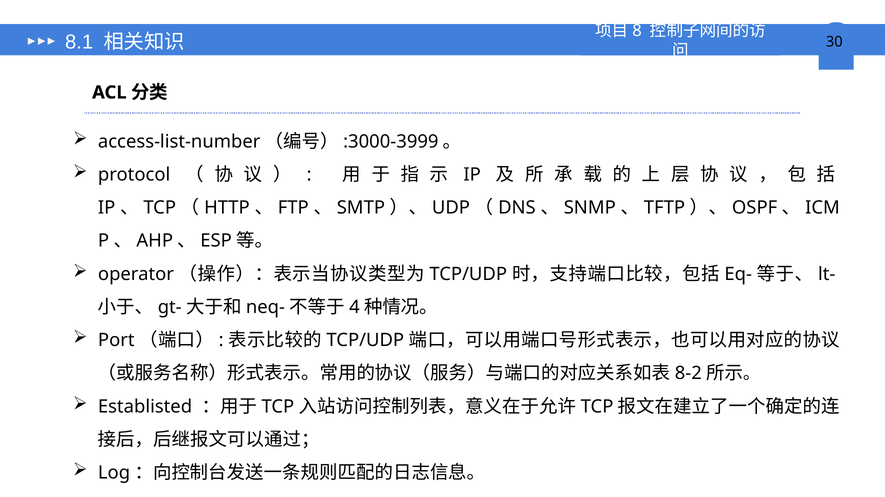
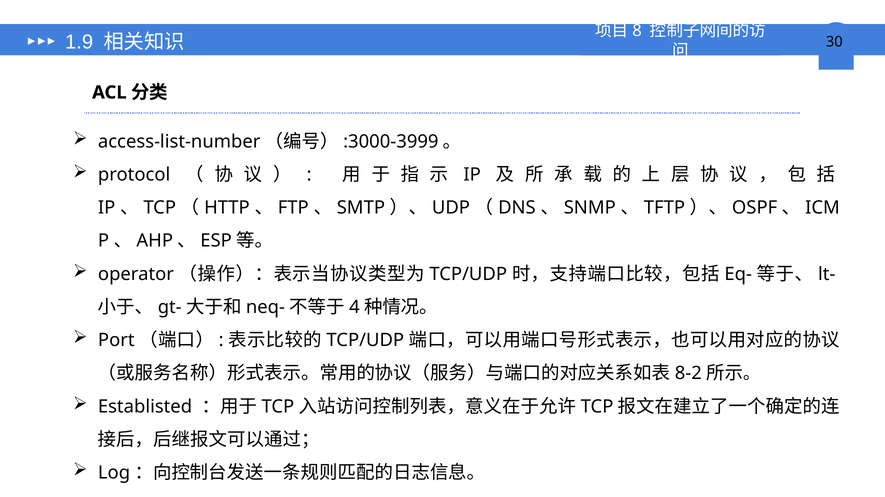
8.1: 8.1 -> 1.9 (79, 42)
